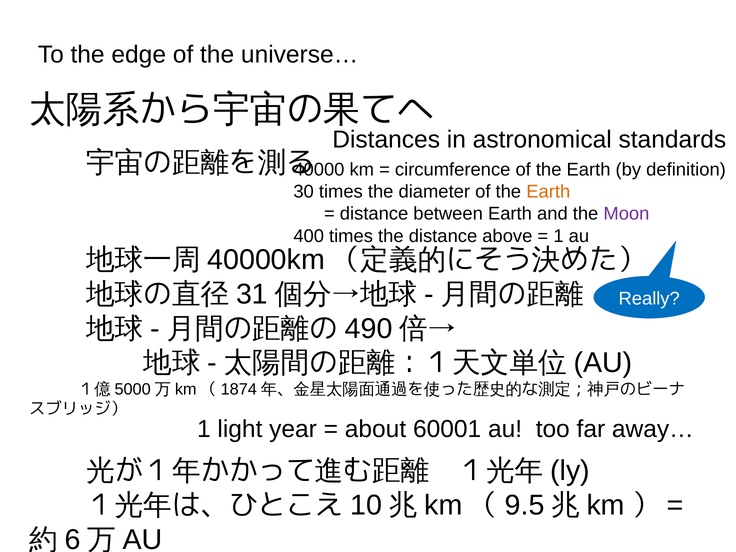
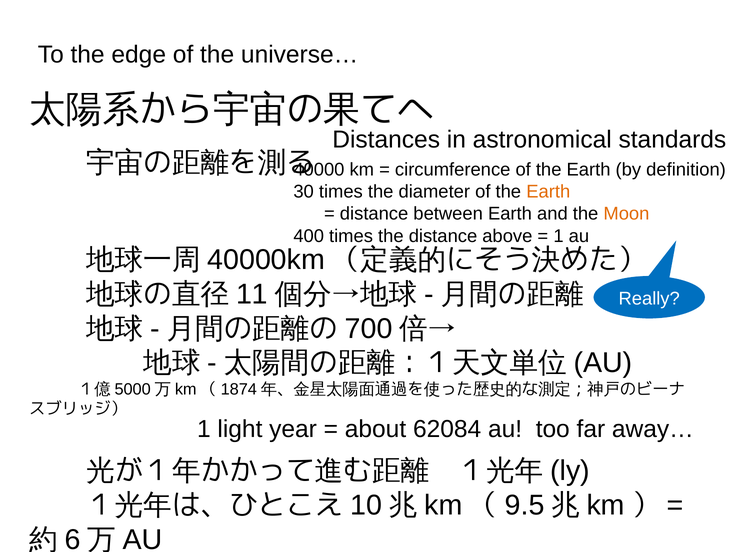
Moon colour: purple -> orange (626, 214)
31: 31 -> 11 (252, 294)
490: 490 -> 700 (369, 329)
60001: 60001 -> 62084 (447, 429)
